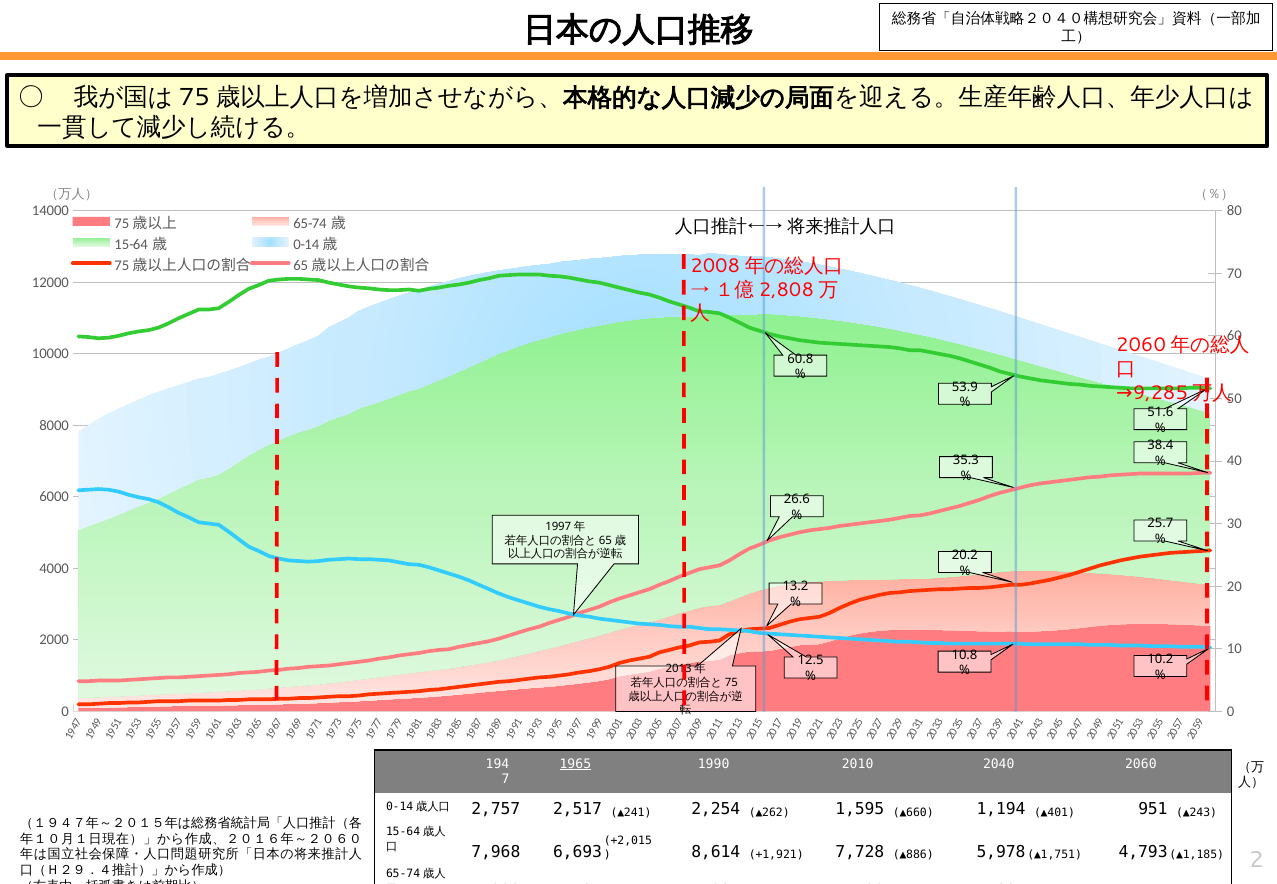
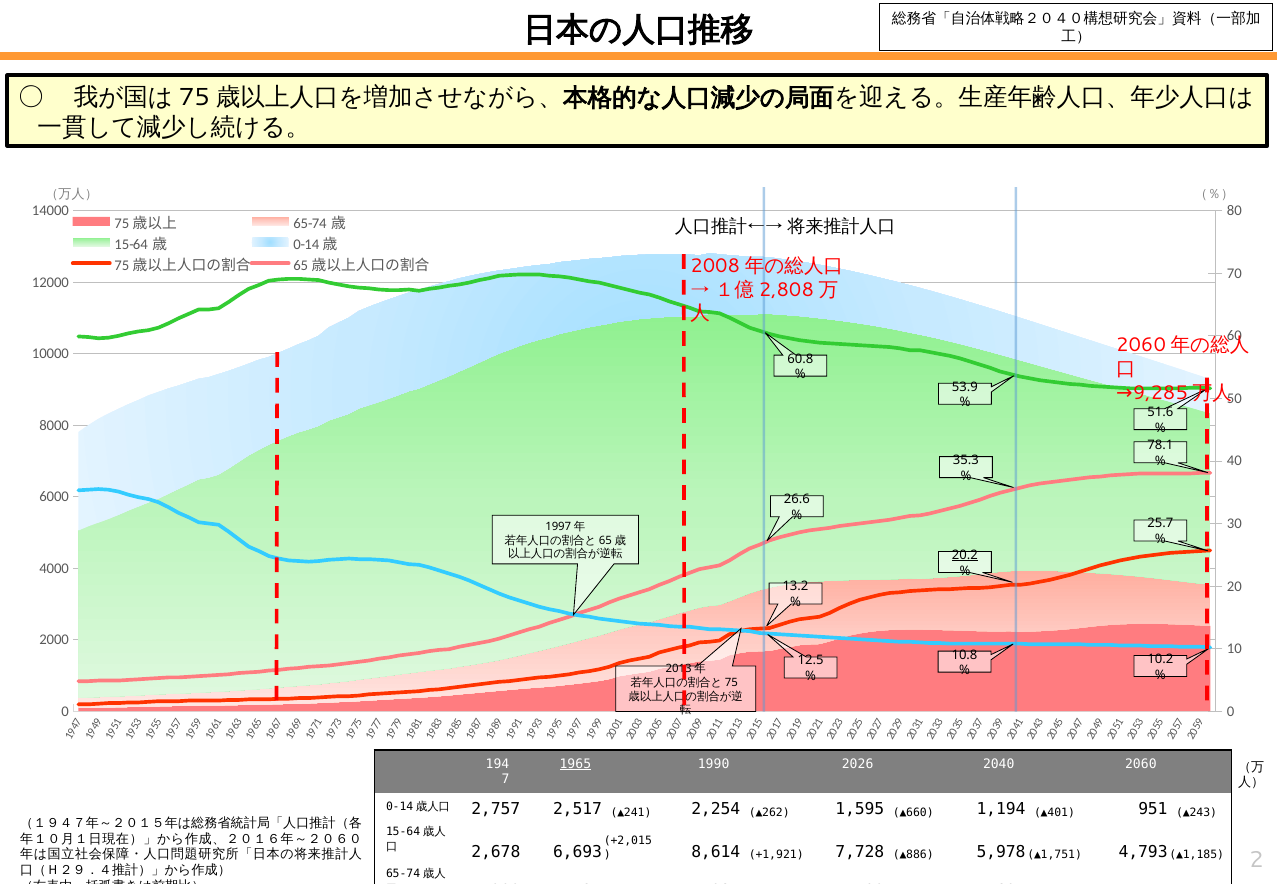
38.4: 38.4 -> 78.1 (1160, 445)
20.2 underline: none -> present (965, 555)
2010: 2010 -> 2026 (858, 764)
7,968: 7,968 -> 2,678 (496, 852)
